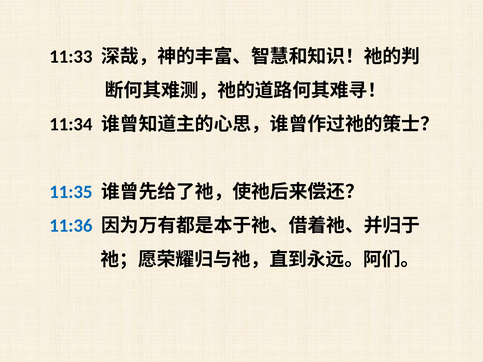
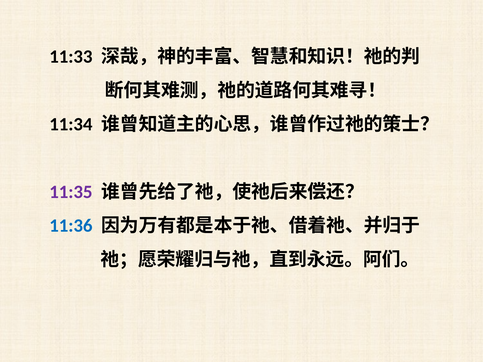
11:35 colour: blue -> purple (71, 192)
